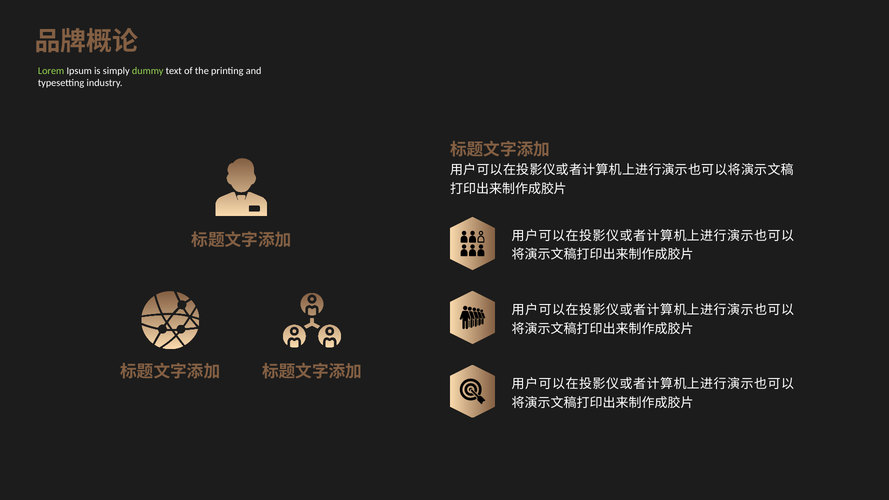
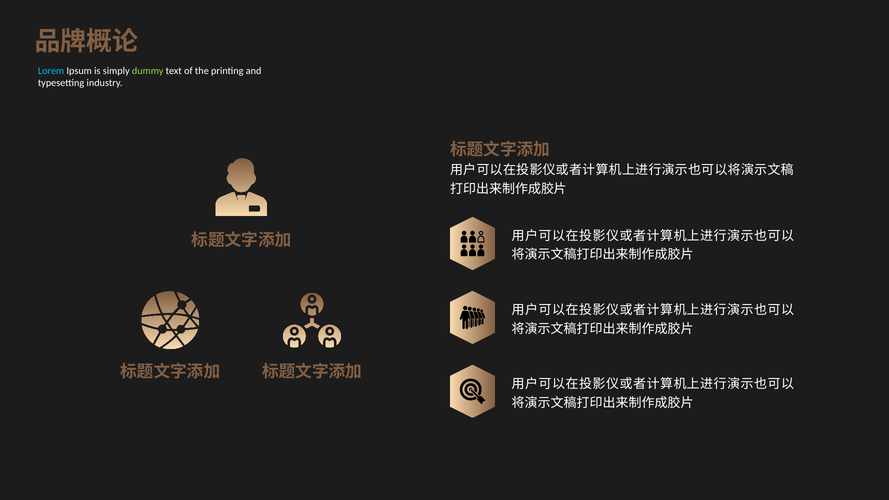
Lorem colour: light green -> light blue (51, 71)
